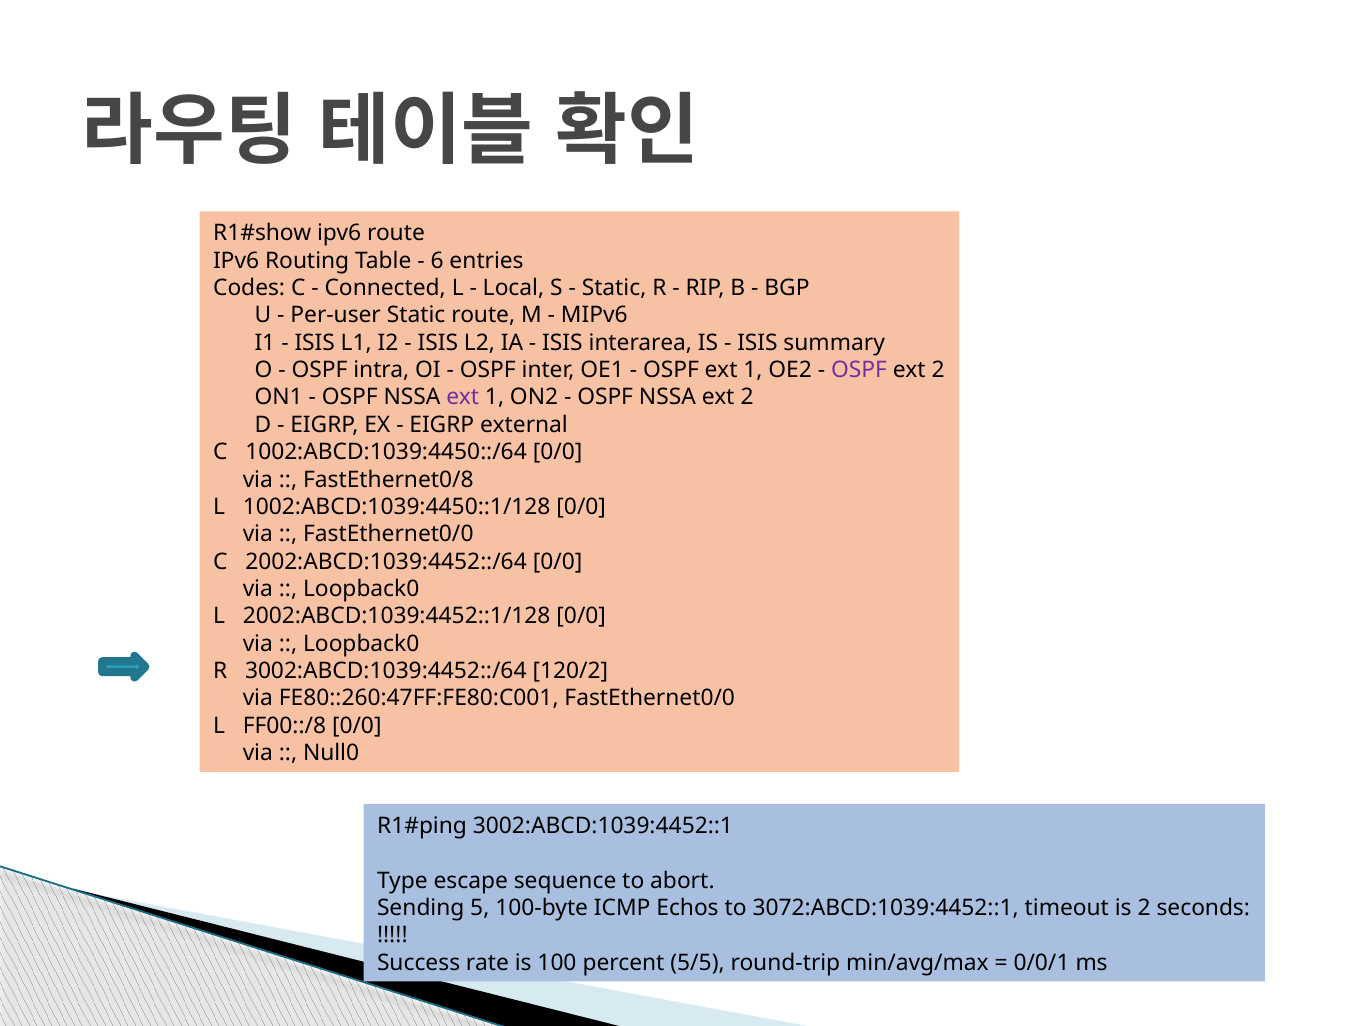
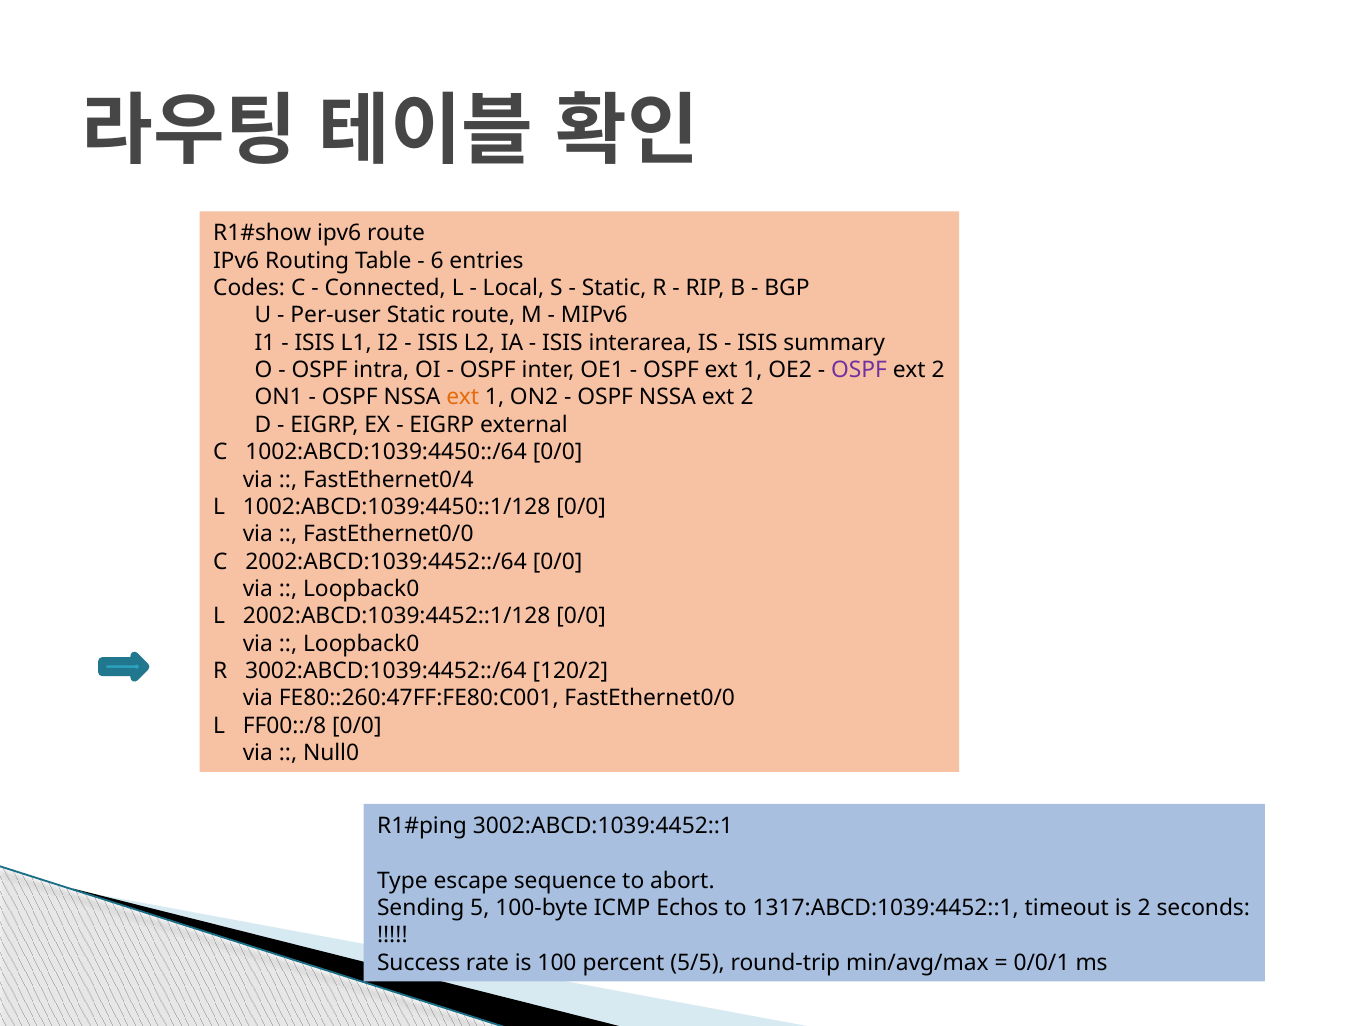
ext colour: purple -> orange (463, 397)
FastEthernet0/8: FastEthernet0/8 -> FastEthernet0/4 (388, 480)
3072:ABCD:1039:4452::1: 3072:ABCD:1039:4452::1 -> 1317:ABCD:1039:4452::1 (886, 908)
